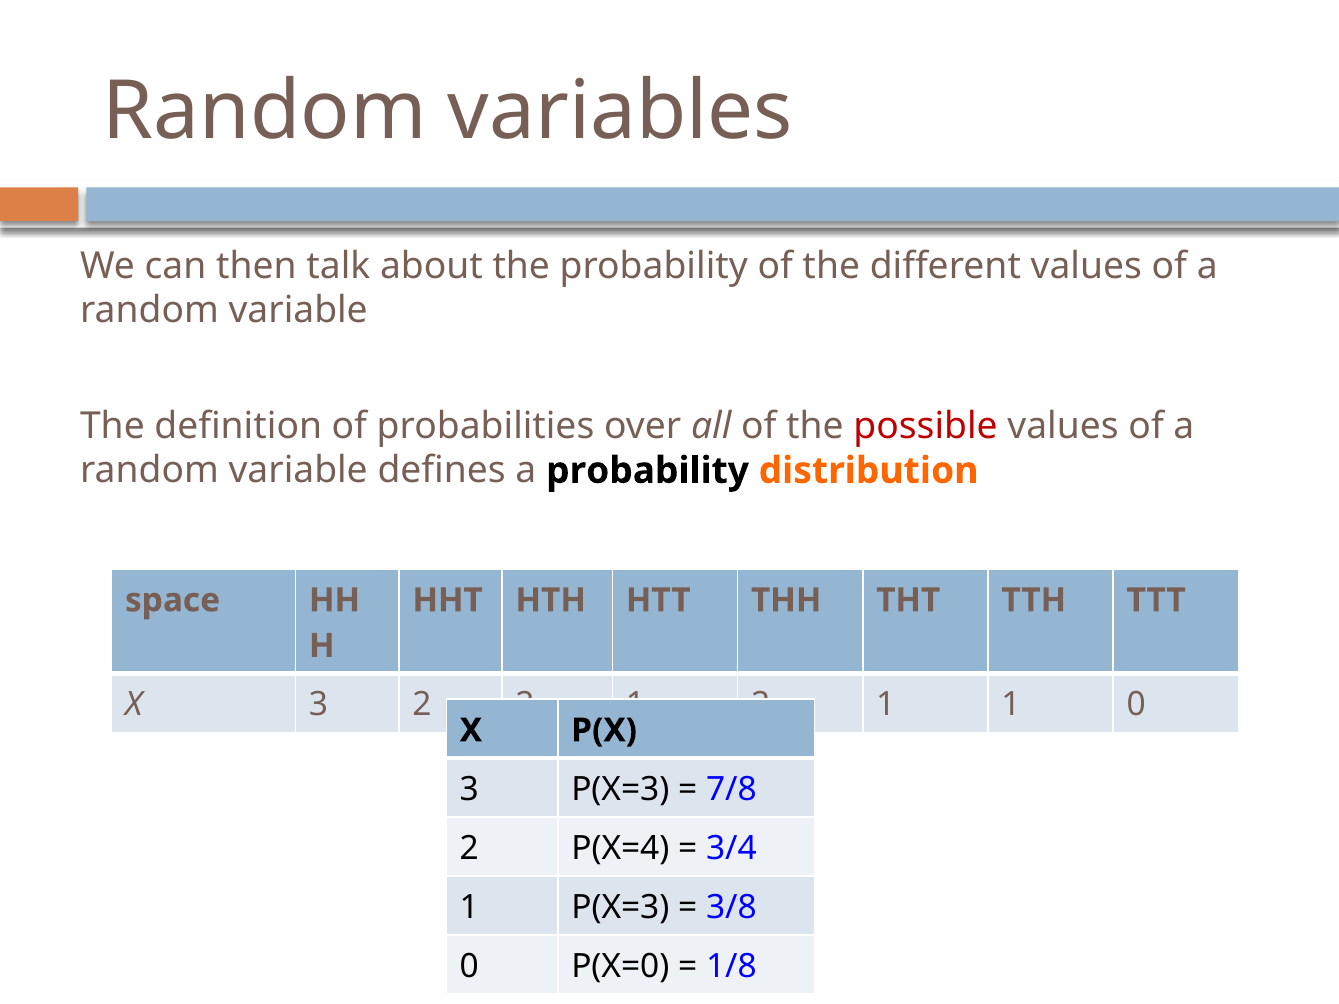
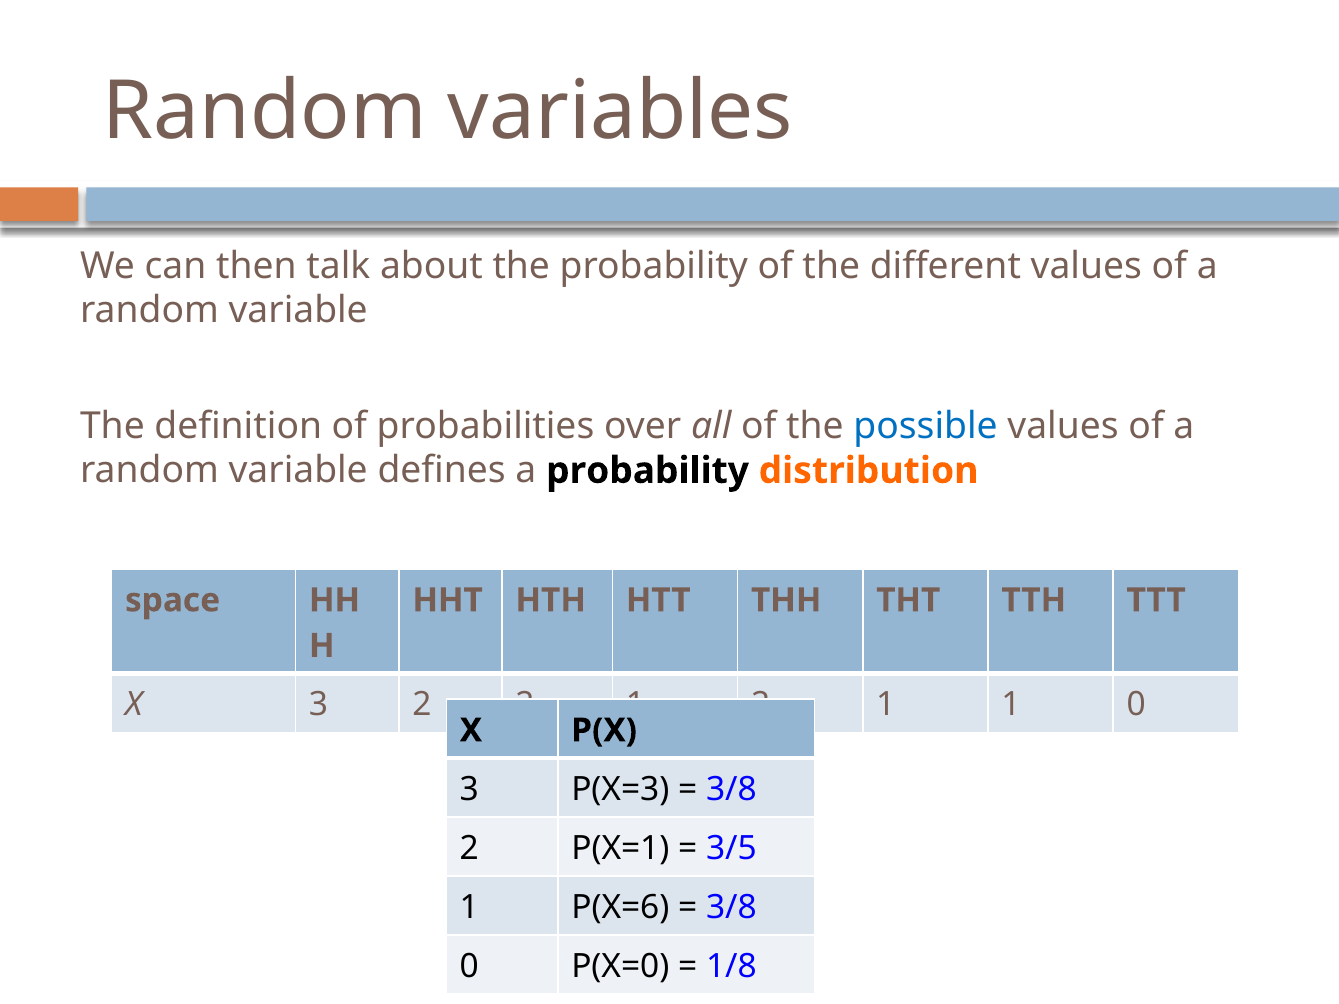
possible colour: red -> blue (926, 426)
7/8: 7/8 -> 3/8 (731, 790)
P(X=4: P(X=4 -> P(X=1 (620, 849)
3/4: 3/4 -> 3/5 (731, 849)
1 P(X=3: P(X=3 -> P(X=6 (620, 908)
